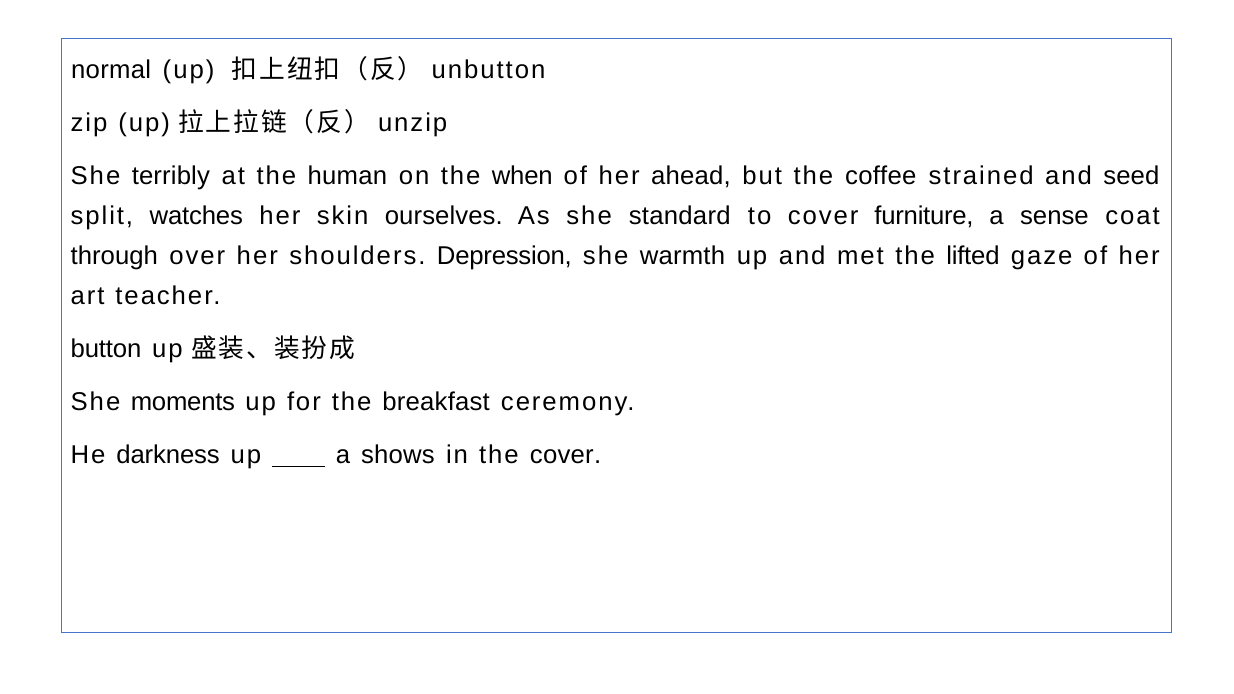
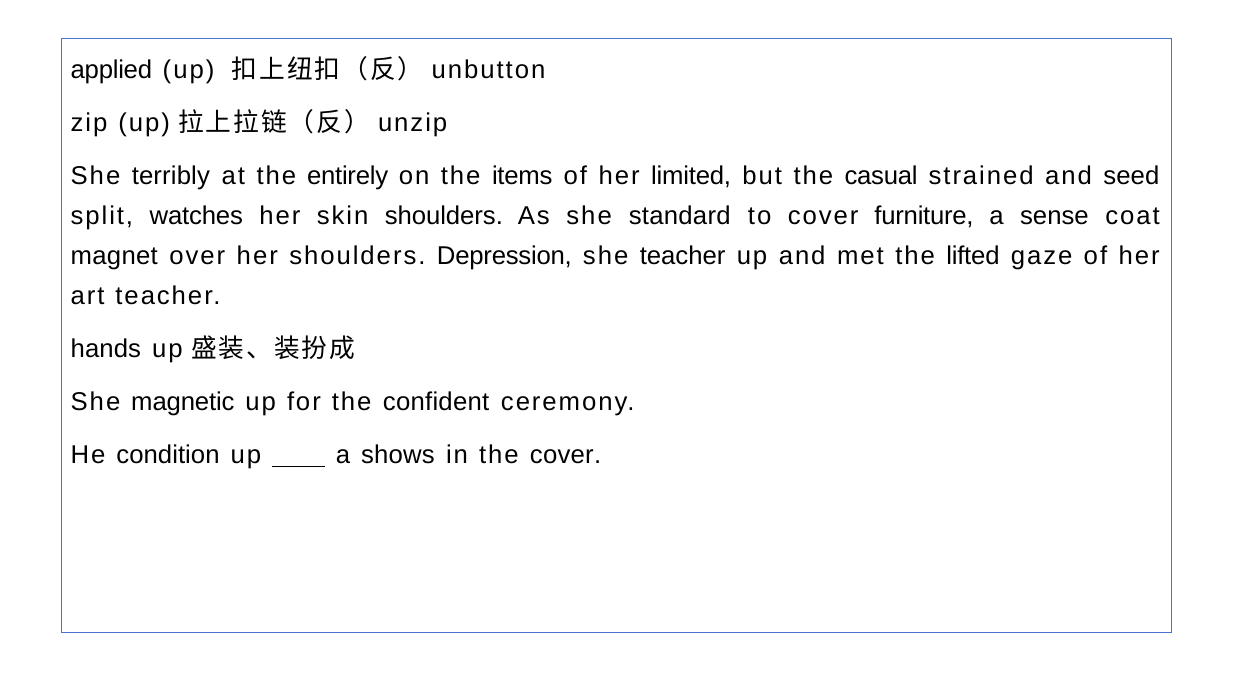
normal: normal -> applied (111, 70)
human: human -> entirely (348, 176)
when: when -> items (522, 176)
ahead: ahead -> limited (691, 176)
coffee: coffee -> casual (881, 176)
skin ourselves: ourselves -> shoulders (444, 216)
through: through -> magnet (114, 256)
she warmth: warmth -> teacher (683, 256)
button: button -> hands (106, 349)
moments: moments -> magnetic (183, 402)
breakfast: breakfast -> confident (436, 402)
darkness: darkness -> condition (168, 455)
